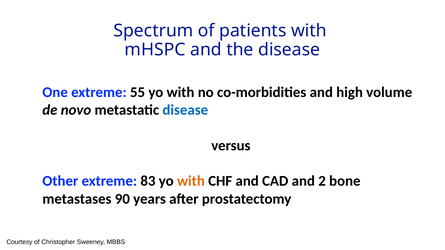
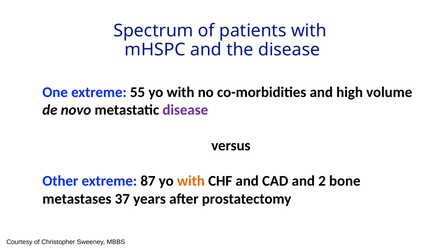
disease colour: blue -> purple (185, 110)
83: 83 -> 87 (148, 181)
90: 90 -> 37 (122, 199)
